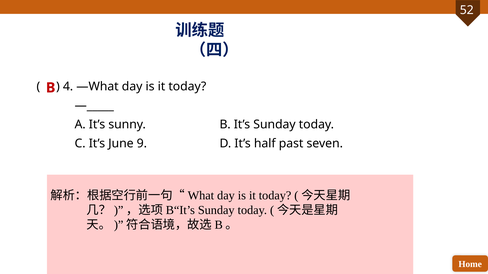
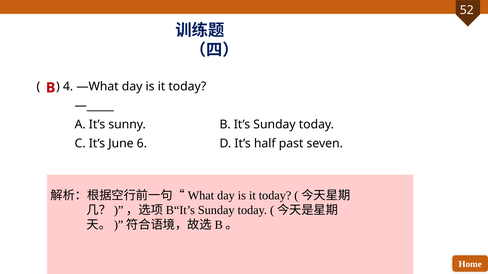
9: 9 -> 6 (142, 144)
